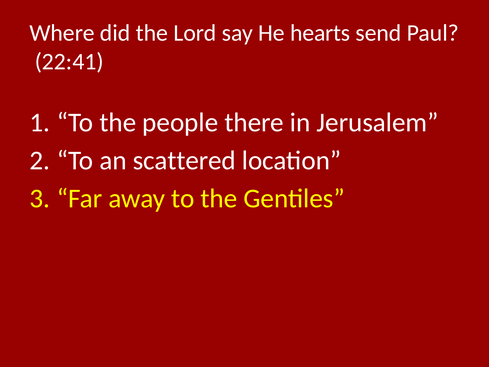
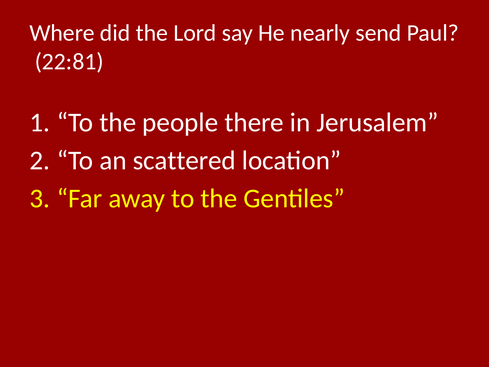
hearts: hearts -> nearly (320, 33)
22:41: 22:41 -> 22:81 (69, 62)
